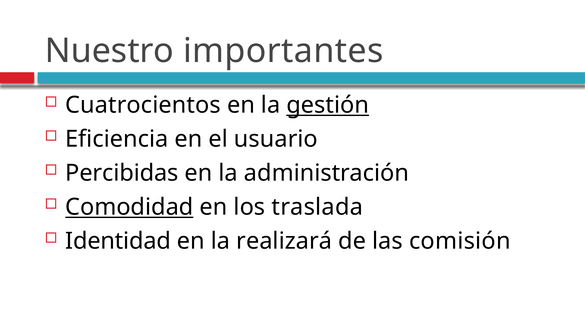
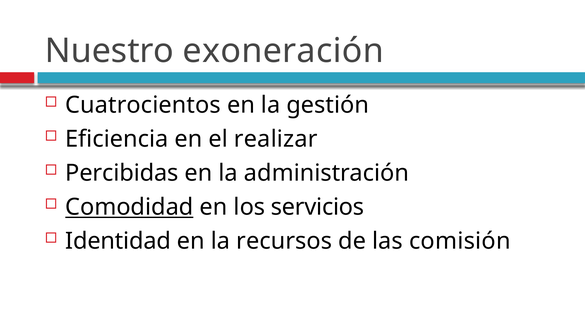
importantes: importantes -> exoneración (283, 51)
gestión underline: present -> none (328, 105)
usuario: usuario -> realizar (276, 139)
traslada: traslada -> servicios (318, 207)
realizará: realizará -> recursos (284, 241)
